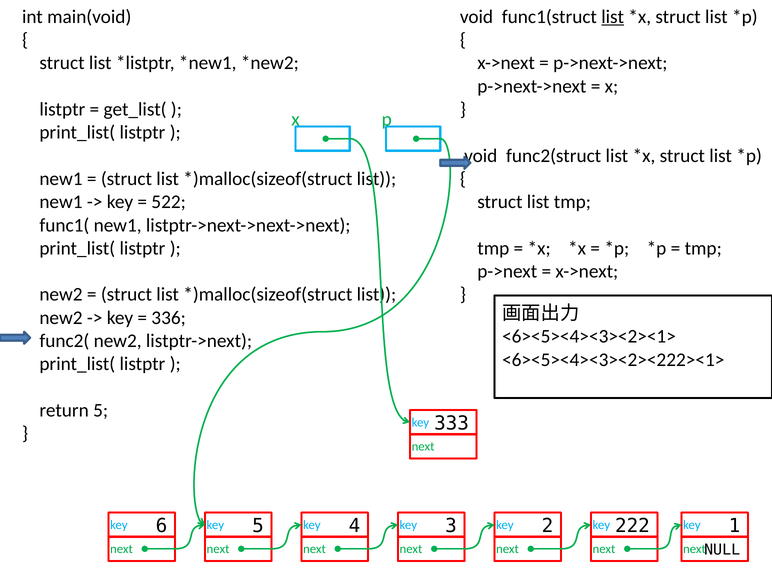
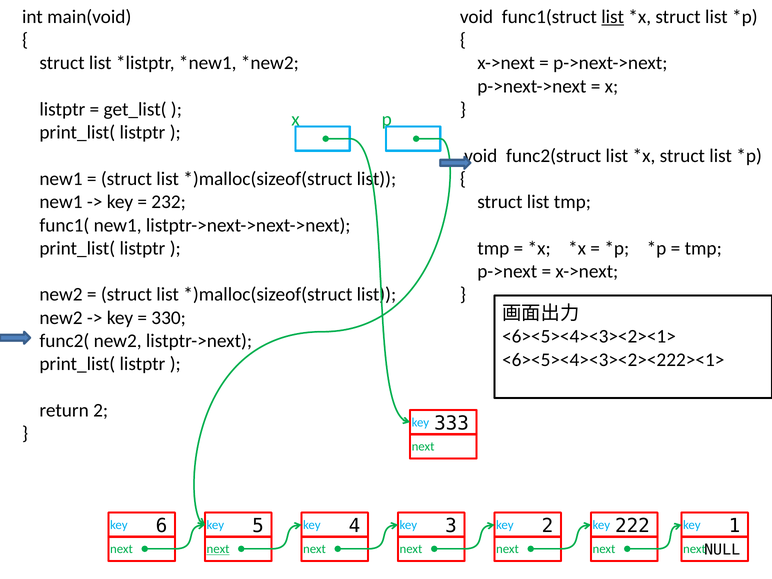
522: 522 -> 232 (169, 202)
336: 336 -> 330 (169, 318)
return 5: 5 -> 2 (101, 410)
next underline: none -> present (218, 549)
